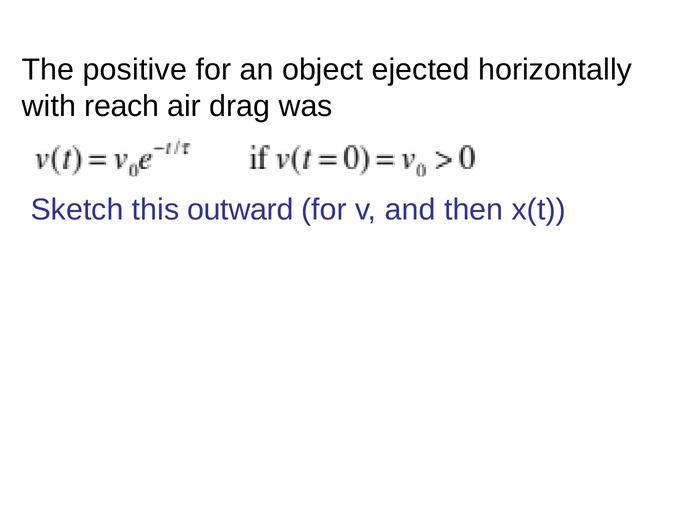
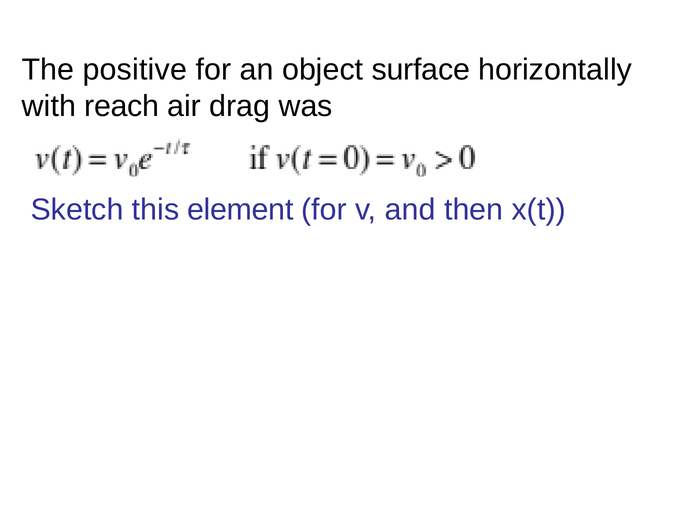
ejected: ejected -> surface (421, 70)
outward: outward -> element (240, 210)
